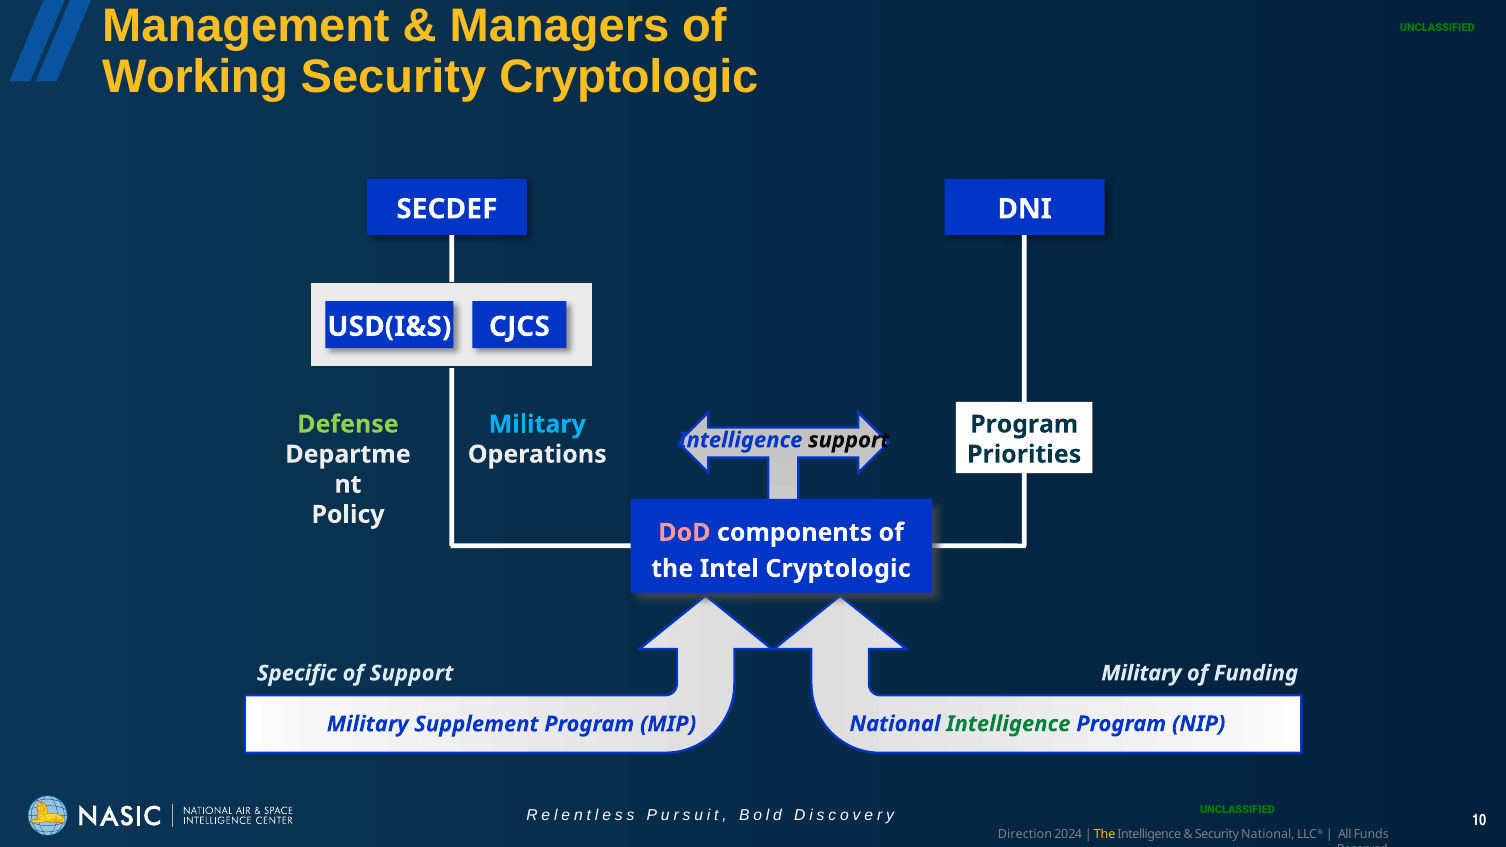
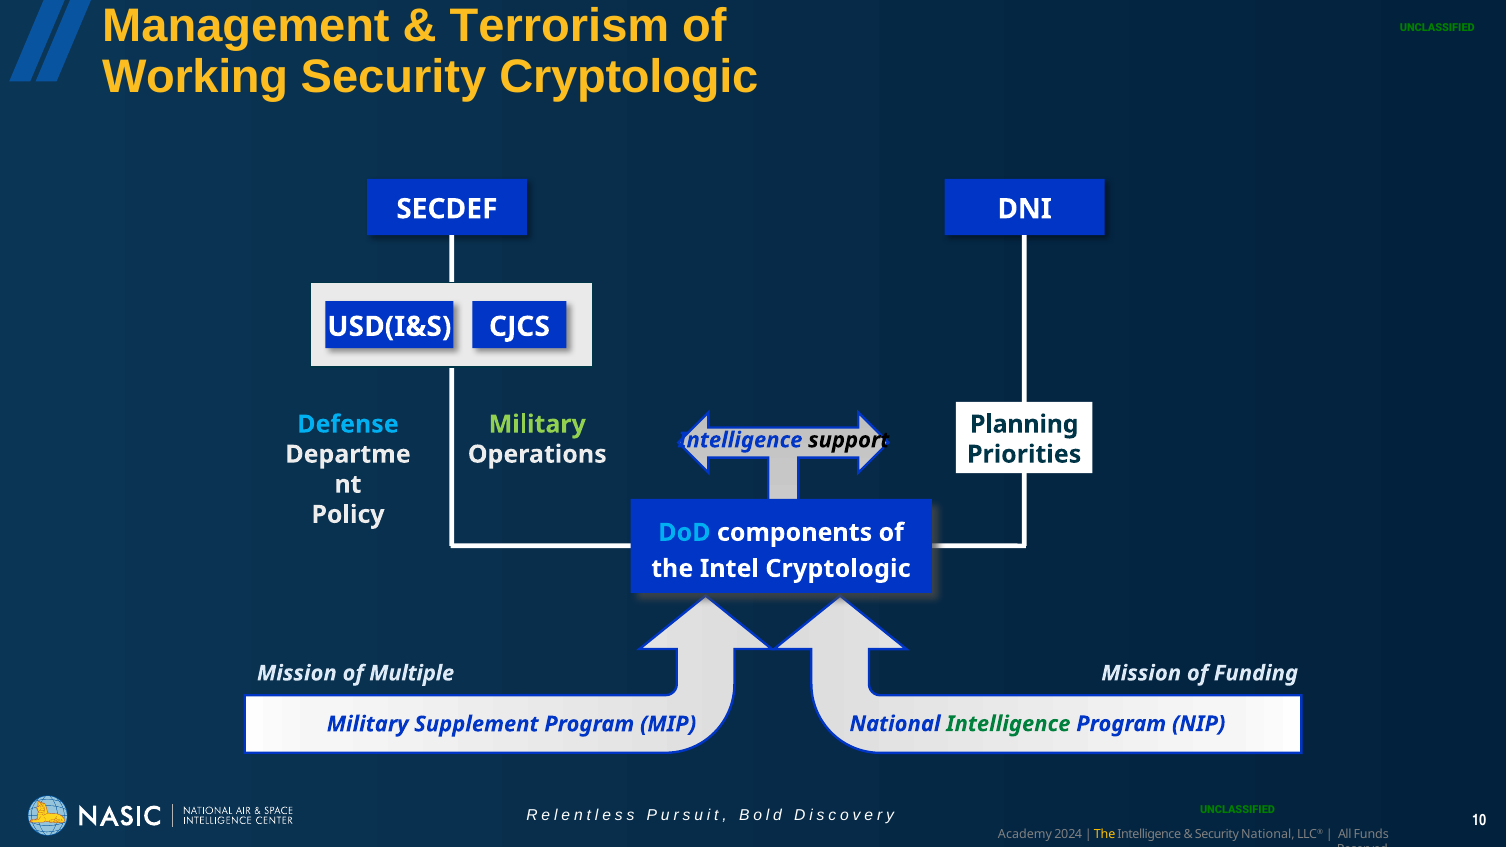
Managers: Managers -> Terrorism (559, 26)
Defense colour: light green -> light blue (348, 424)
Military colour: light blue -> light green (537, 424)
Program: Program -> Planning (1024, 424)
DoD colour: pink -> light blue (684, 533)
Specific: Specific -> Mission (297, 673)
of Support: Support -> Multiple (412, 673)
Military: Military -> Mission (1141, 673)
Direction: Direction -> Academy (1025, 834)
